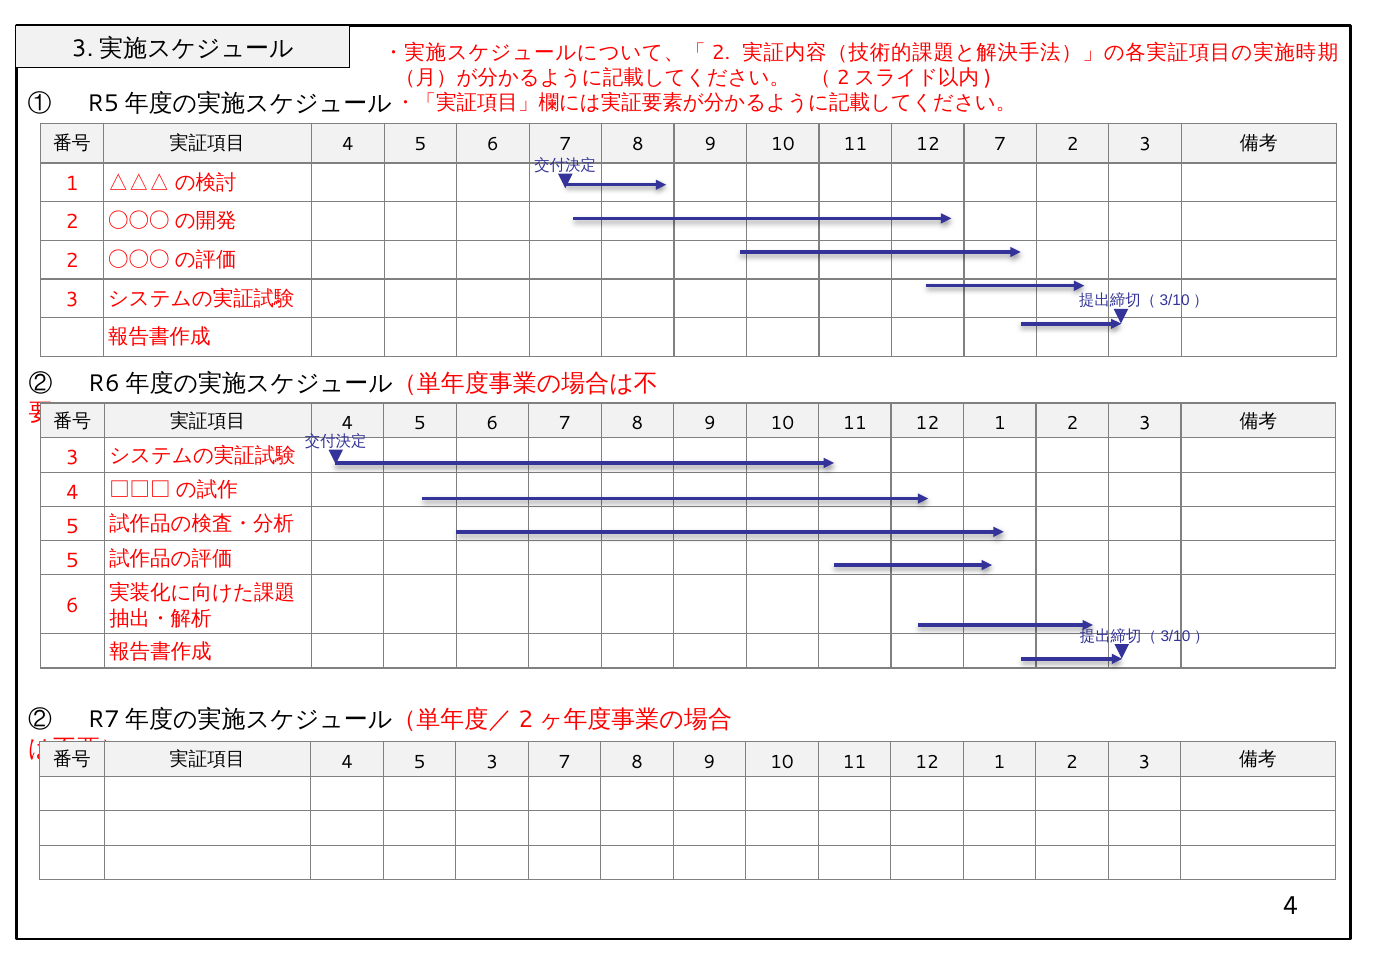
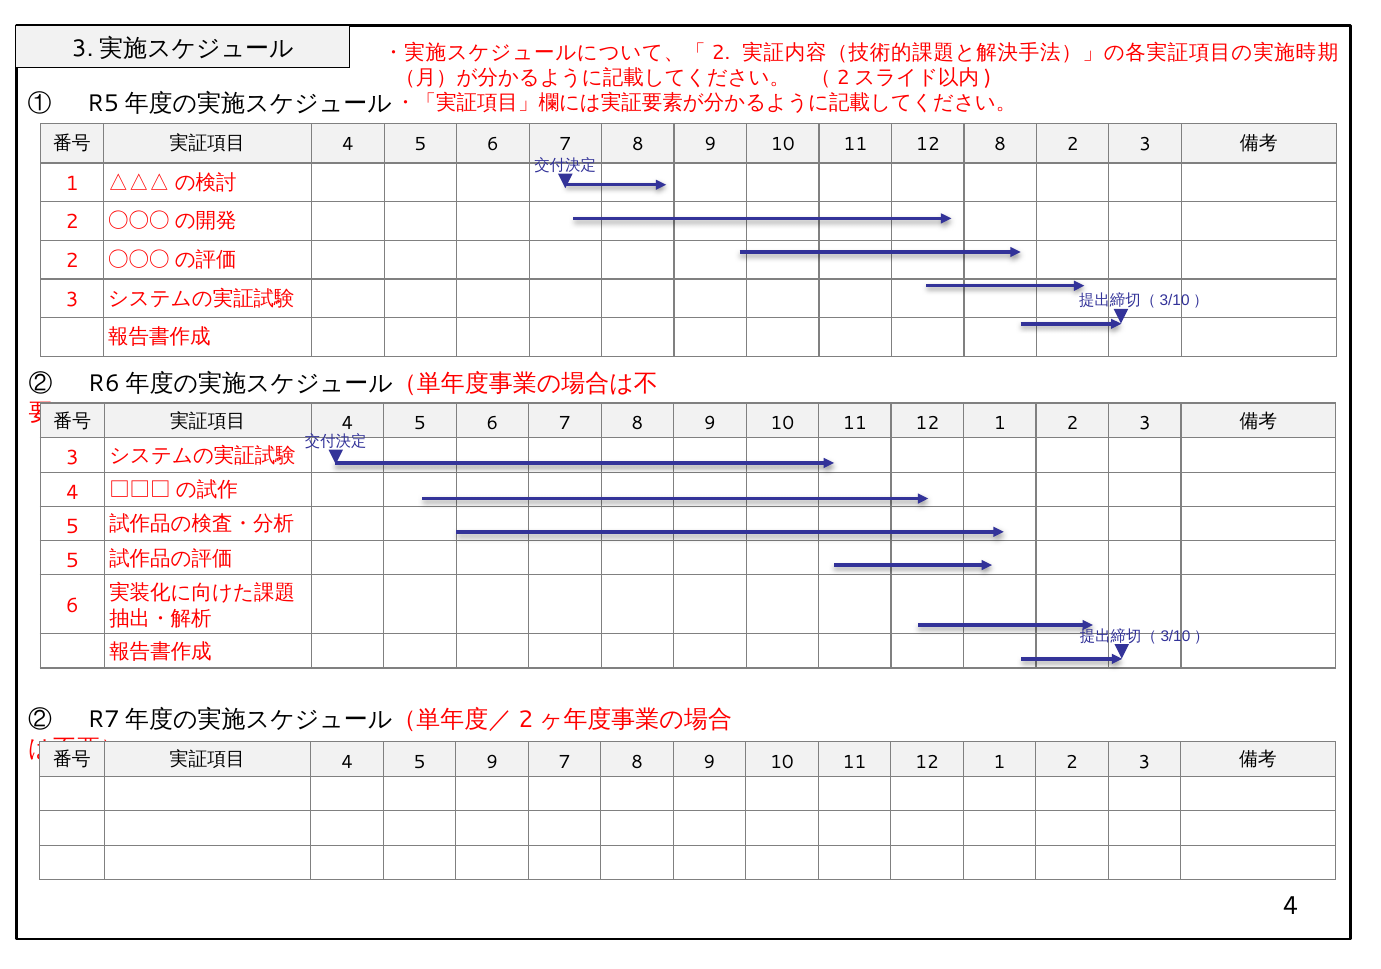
12 7: 7 -> 8 (1000, 144)
5 3: 3 -> 9 (492, 762)
